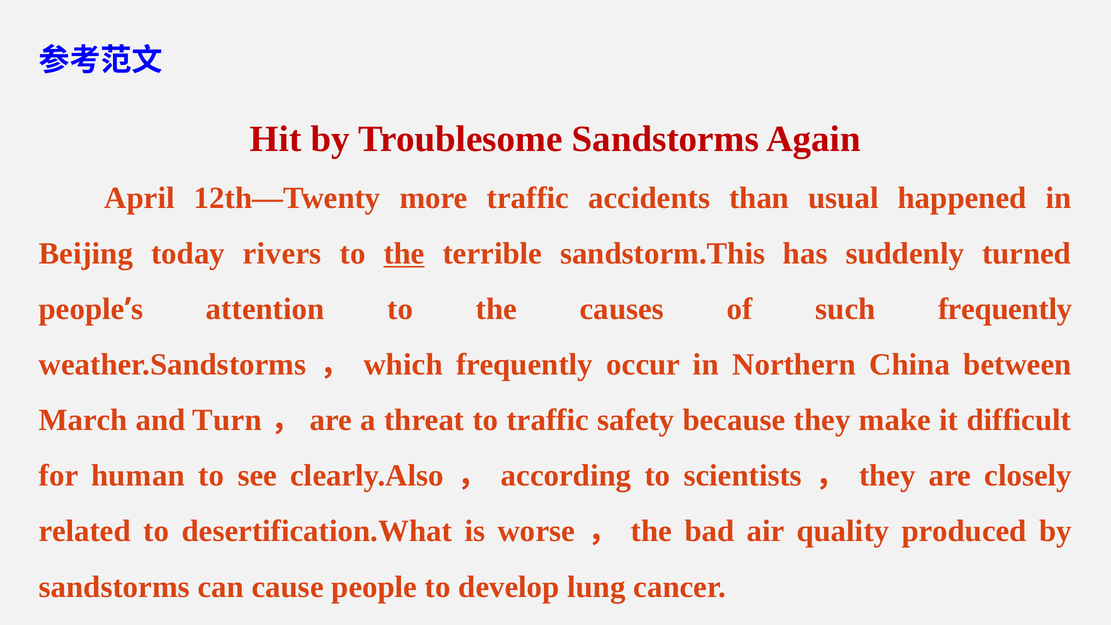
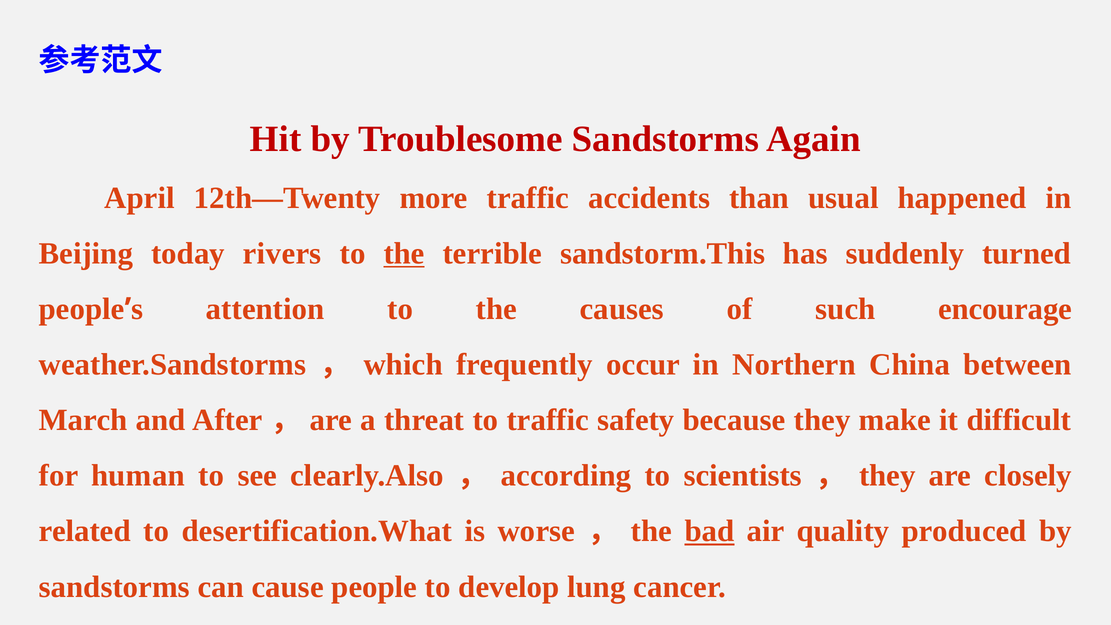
such frequently: frequently -> encourage (1005, 309)
Turn: Turn -> After (227, 420)
bad underline: none -> present (709, 531)
